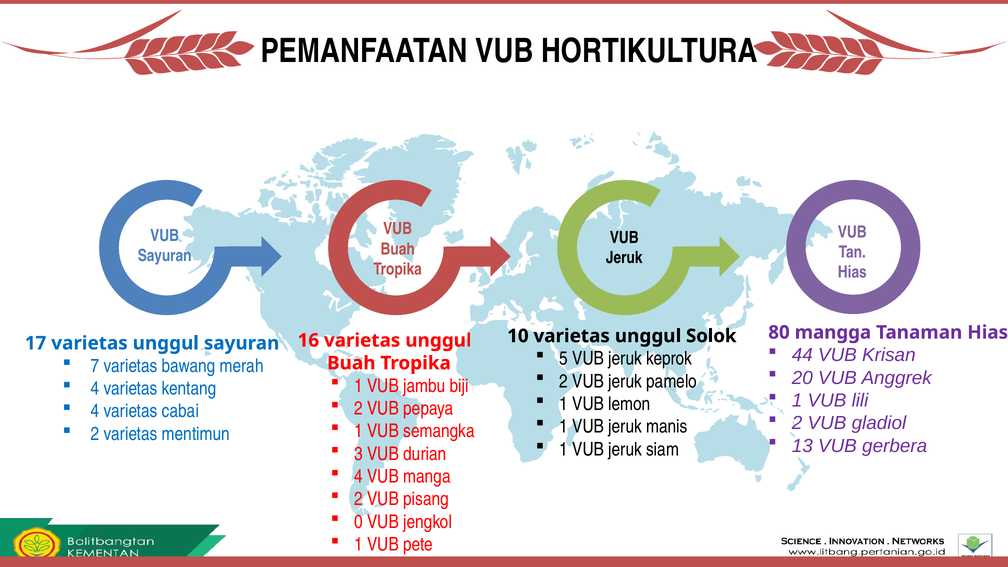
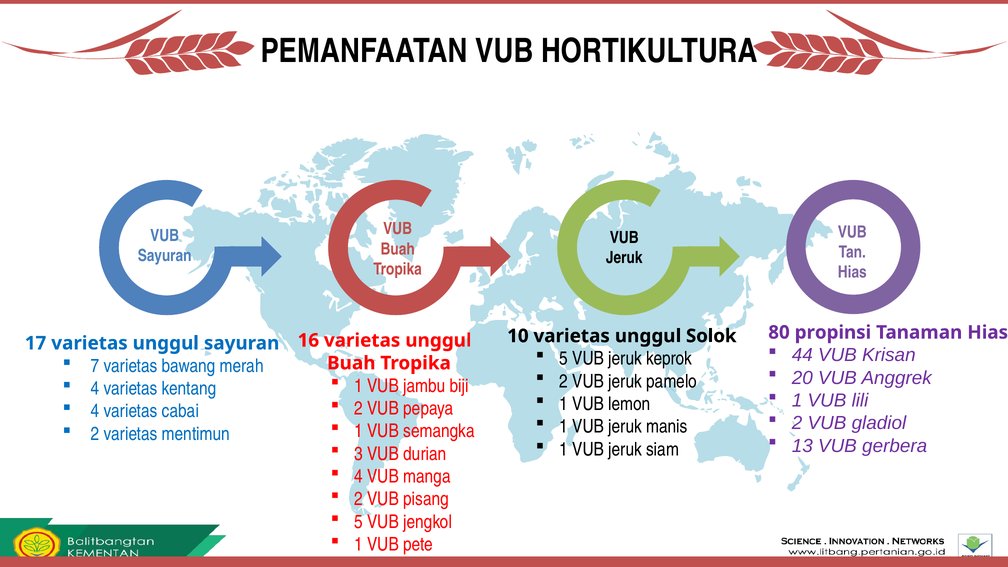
mangga: mangga -> propinsi (833, 332)
0: 0 -> 5 (359, 522)
